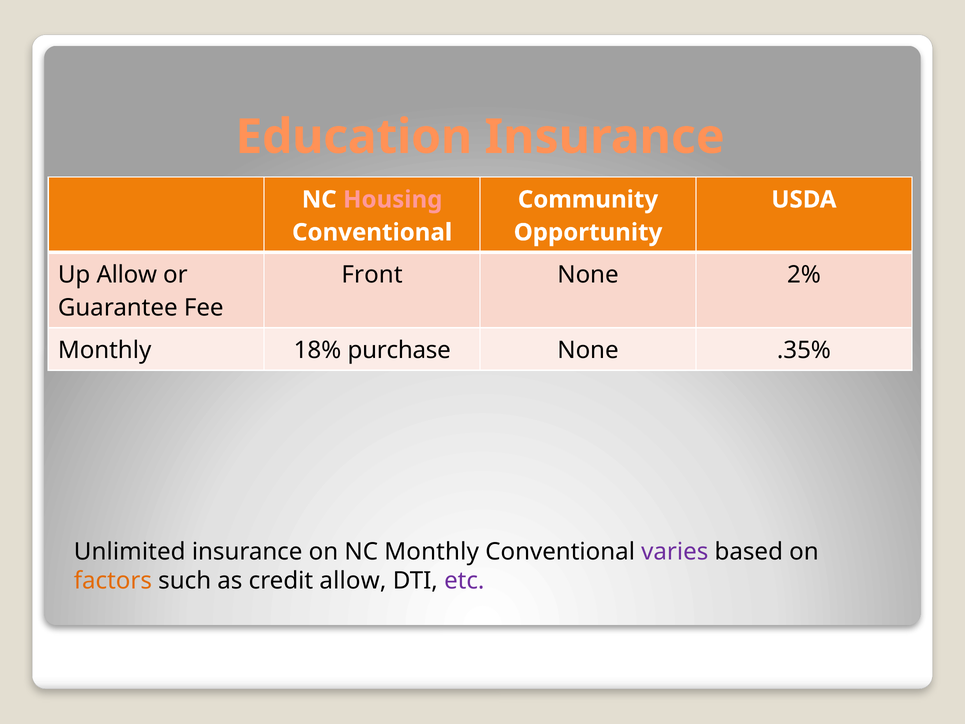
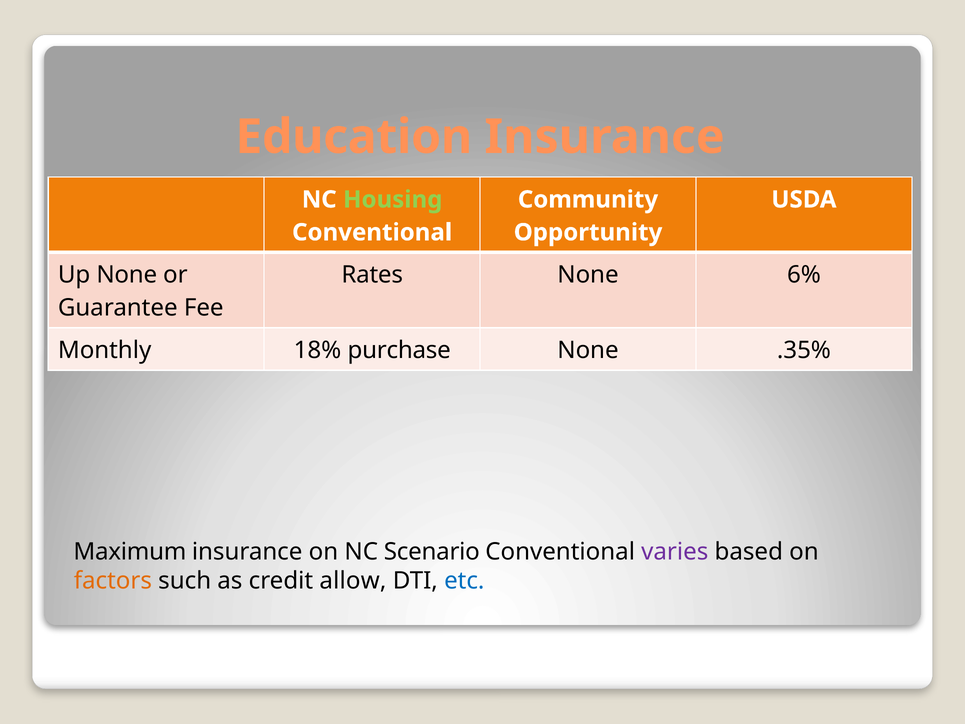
Housing colour: pink -> light green (393, 200)
Up Allow: Allow -> None (127, 275)
Front: Front -> Rates (372, 275)
2%: 2% -> 6% (804, 275)
Unlimited: Unlimited -> Maximum (130, 552)
NC Monthly: Monthly -> Scenario (432, 552)
etc colour: purple -> blue (464, 581)
